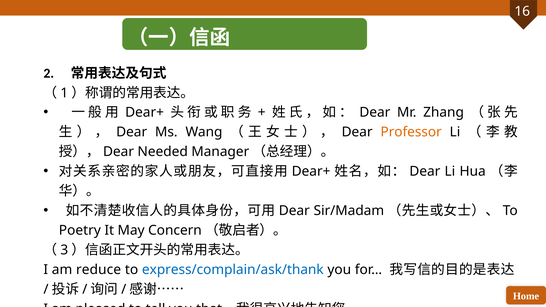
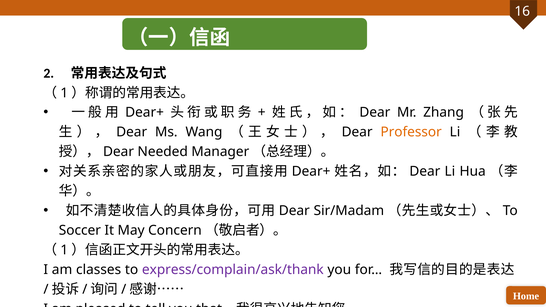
Poetry: Poetry -> Soccer (80, 230)
3: 3 -> 1 (64, 250)
reduce: reduce -> classes (99, 270)
express/complain/ask/thank colour: blue -> purple (233, 270)
